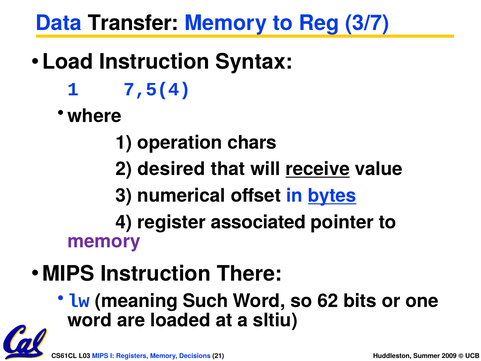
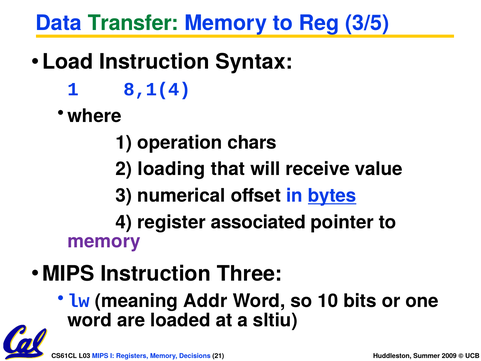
Transfer colour: black -> green (133, 23)
3/7: 3/7 -> 3/5 (367, 23)
7,5(4: 7,5(4 -> 8,1(4 (157, 89)
desired: desired -> loading (171, 169)
receive underline: present -> none (318, 169)
There: There -> Three (250, 273)
Such: Such -> Addr (205, 301)
62: 62 -> 10 (328, 301)
